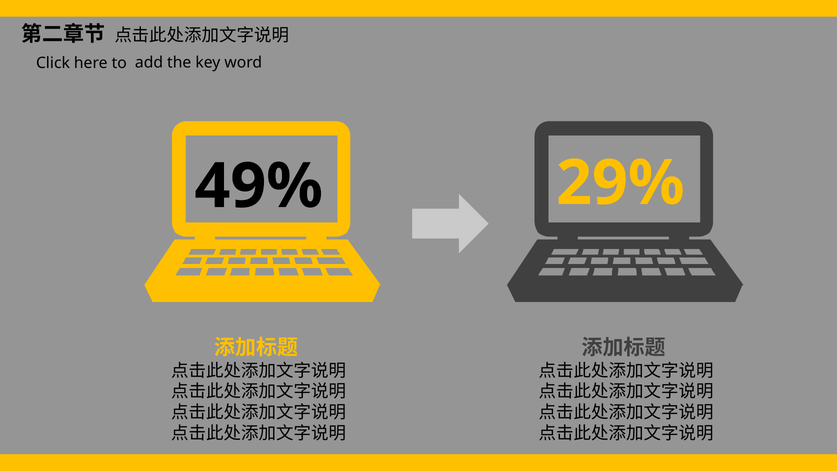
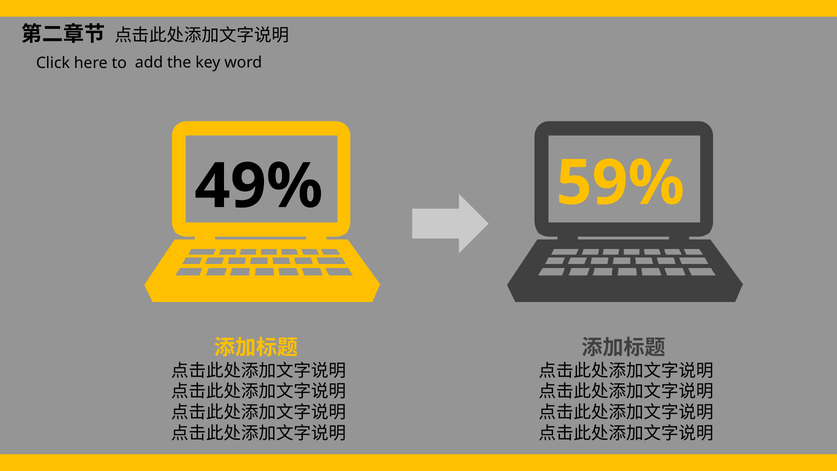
29%: 29% -> 59% (620, 183)
